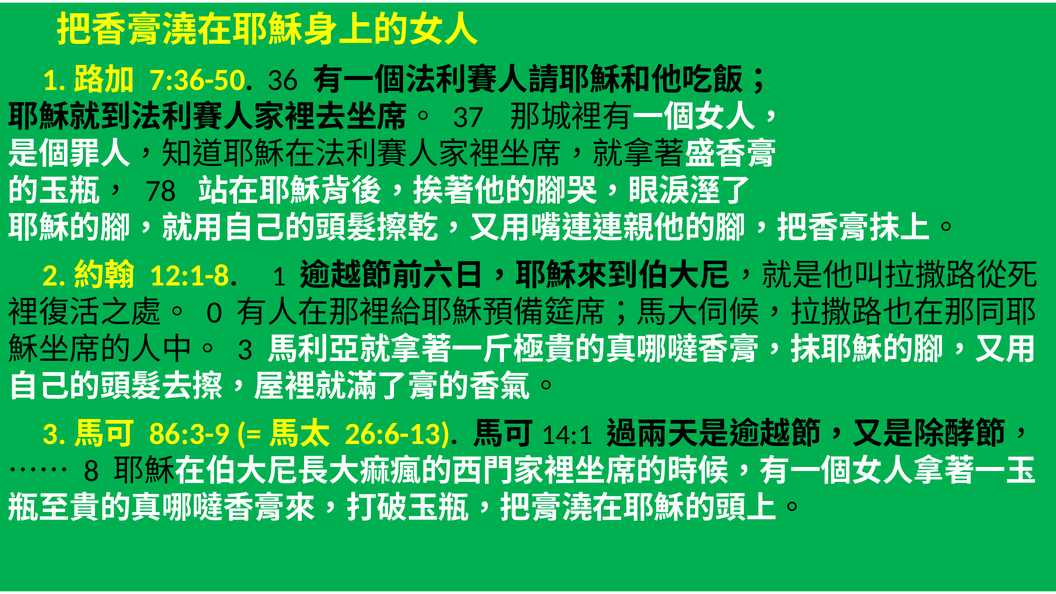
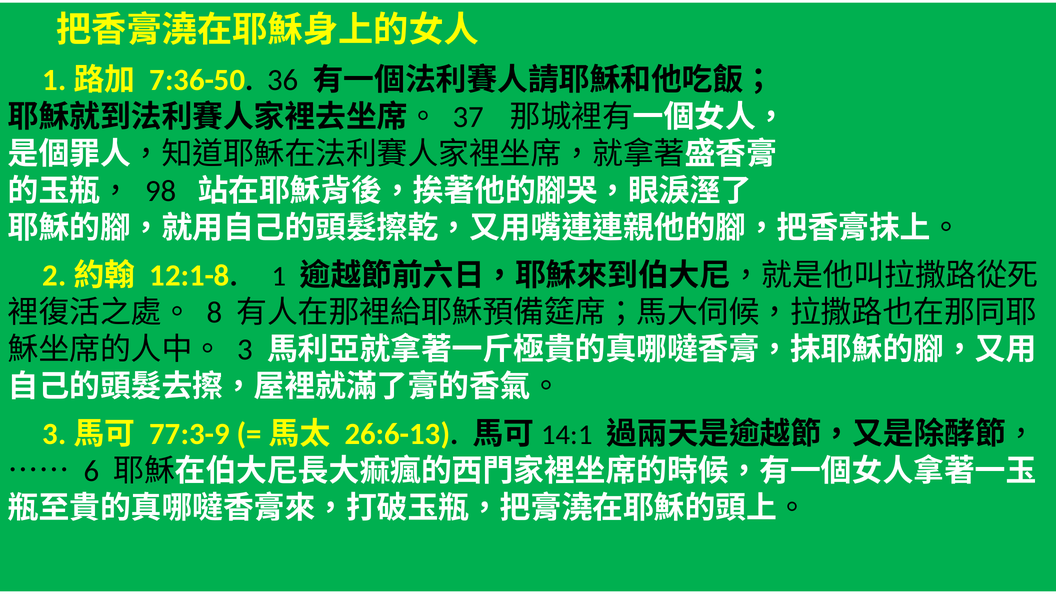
78: 78 -> 98 (161, 191)
0: 0 -> 8 (214, 313)
86:3-9: 86:3-9 -> 77:3-9 (190, 434)
8: 8 -> 6 (91, 471)
